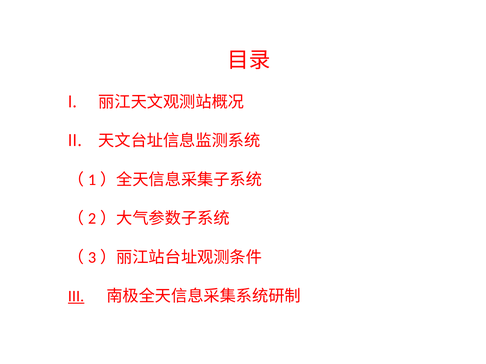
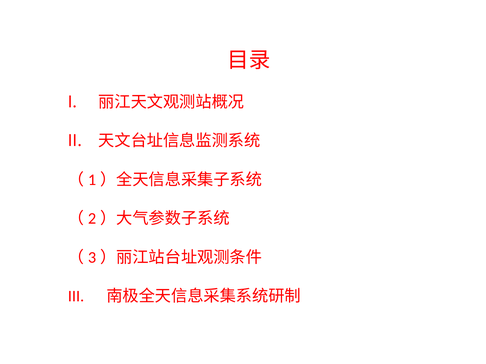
III underline: present -> none (76, 297)
